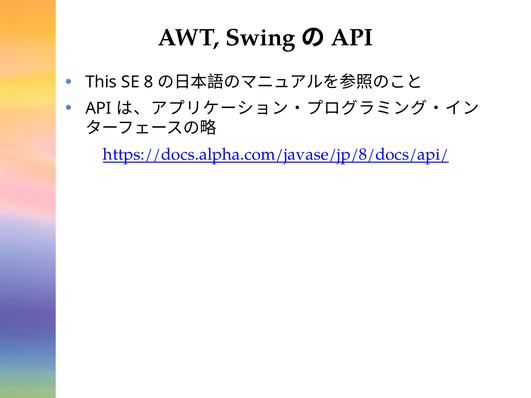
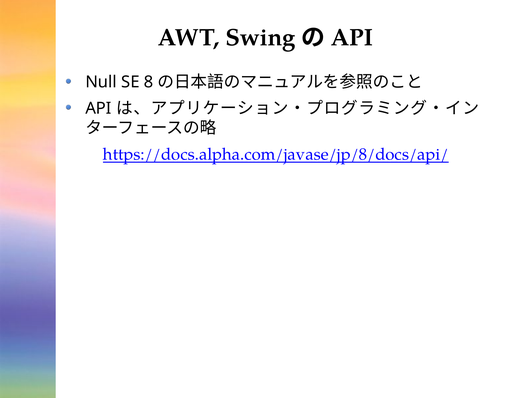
This: This -> Null (101, 82)
